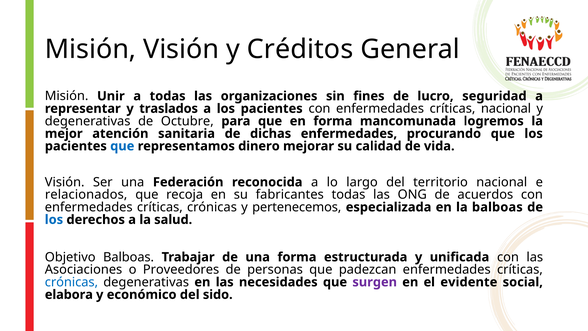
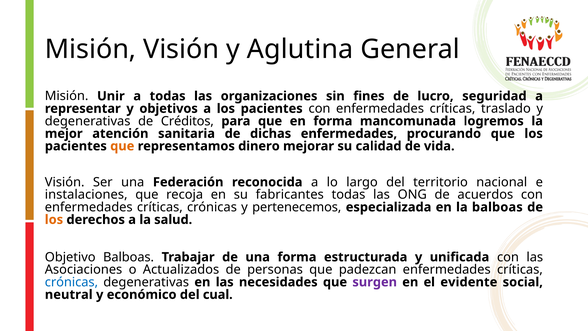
Créditos: Créditos -> Aglutina (300, 49)
traslados: traslados -> objetivos (169, 109)
críticas nacional: nacional -> traslado (506, 109)
Octubre: Octubre -> Créditos (187, 121)
que colour: blue -> orange (122, 146)
relacionados: relacionados -> instalaciones (86, 195)
los colour: blue -> orange (54, 220)
Proveedores: Proveedores -> Actualizados (181, 269)
elabora: elabora -> neutral (69, 294)
sido: sido -> cual (218, 294)
